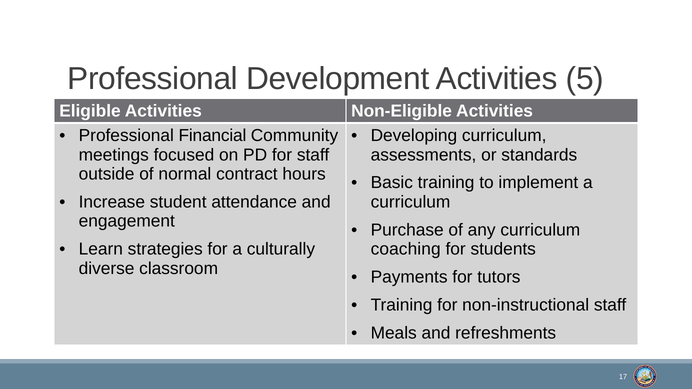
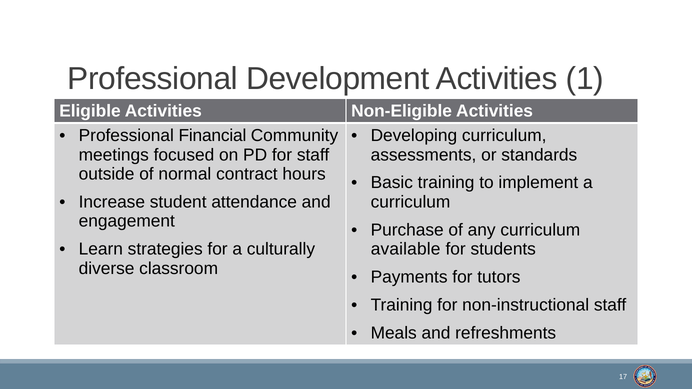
5: 5 -> 1 (585, 79)
coaching: coaching -> available (406, 249)
